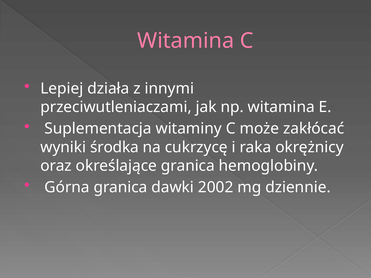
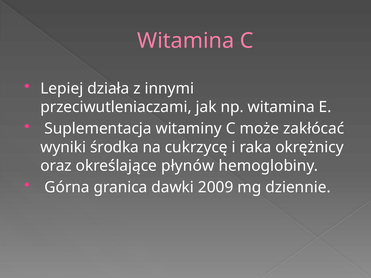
określające granica: granica -> płynów (188, 166)
2002: 2002 -> 2009 (216, 188)
